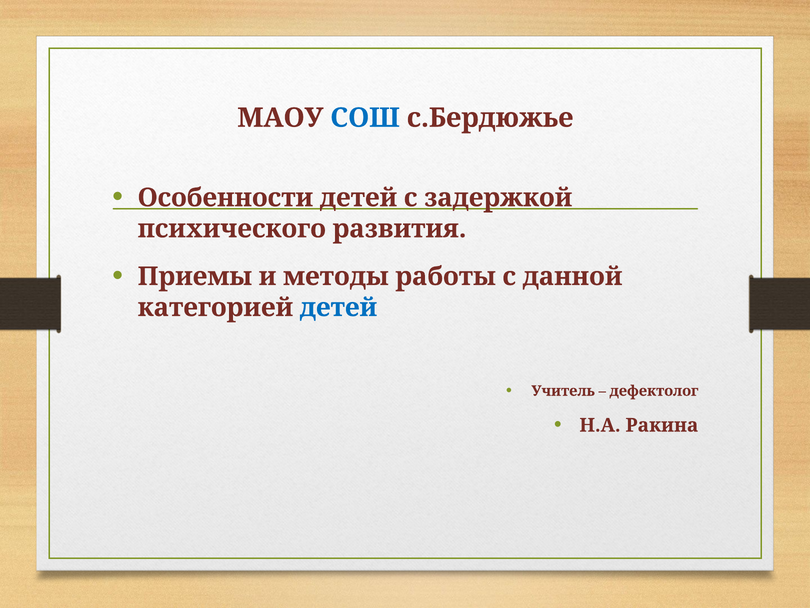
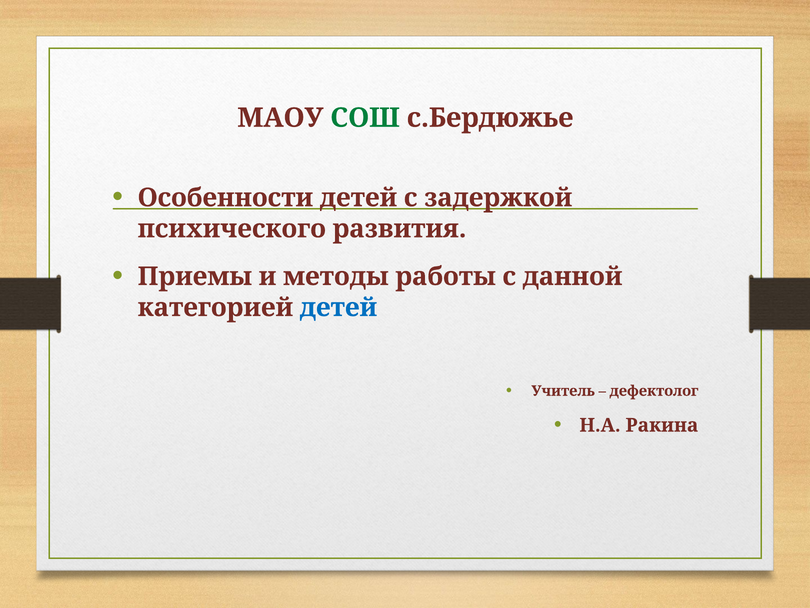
СОШ colour: blue -> green (365, 118)
